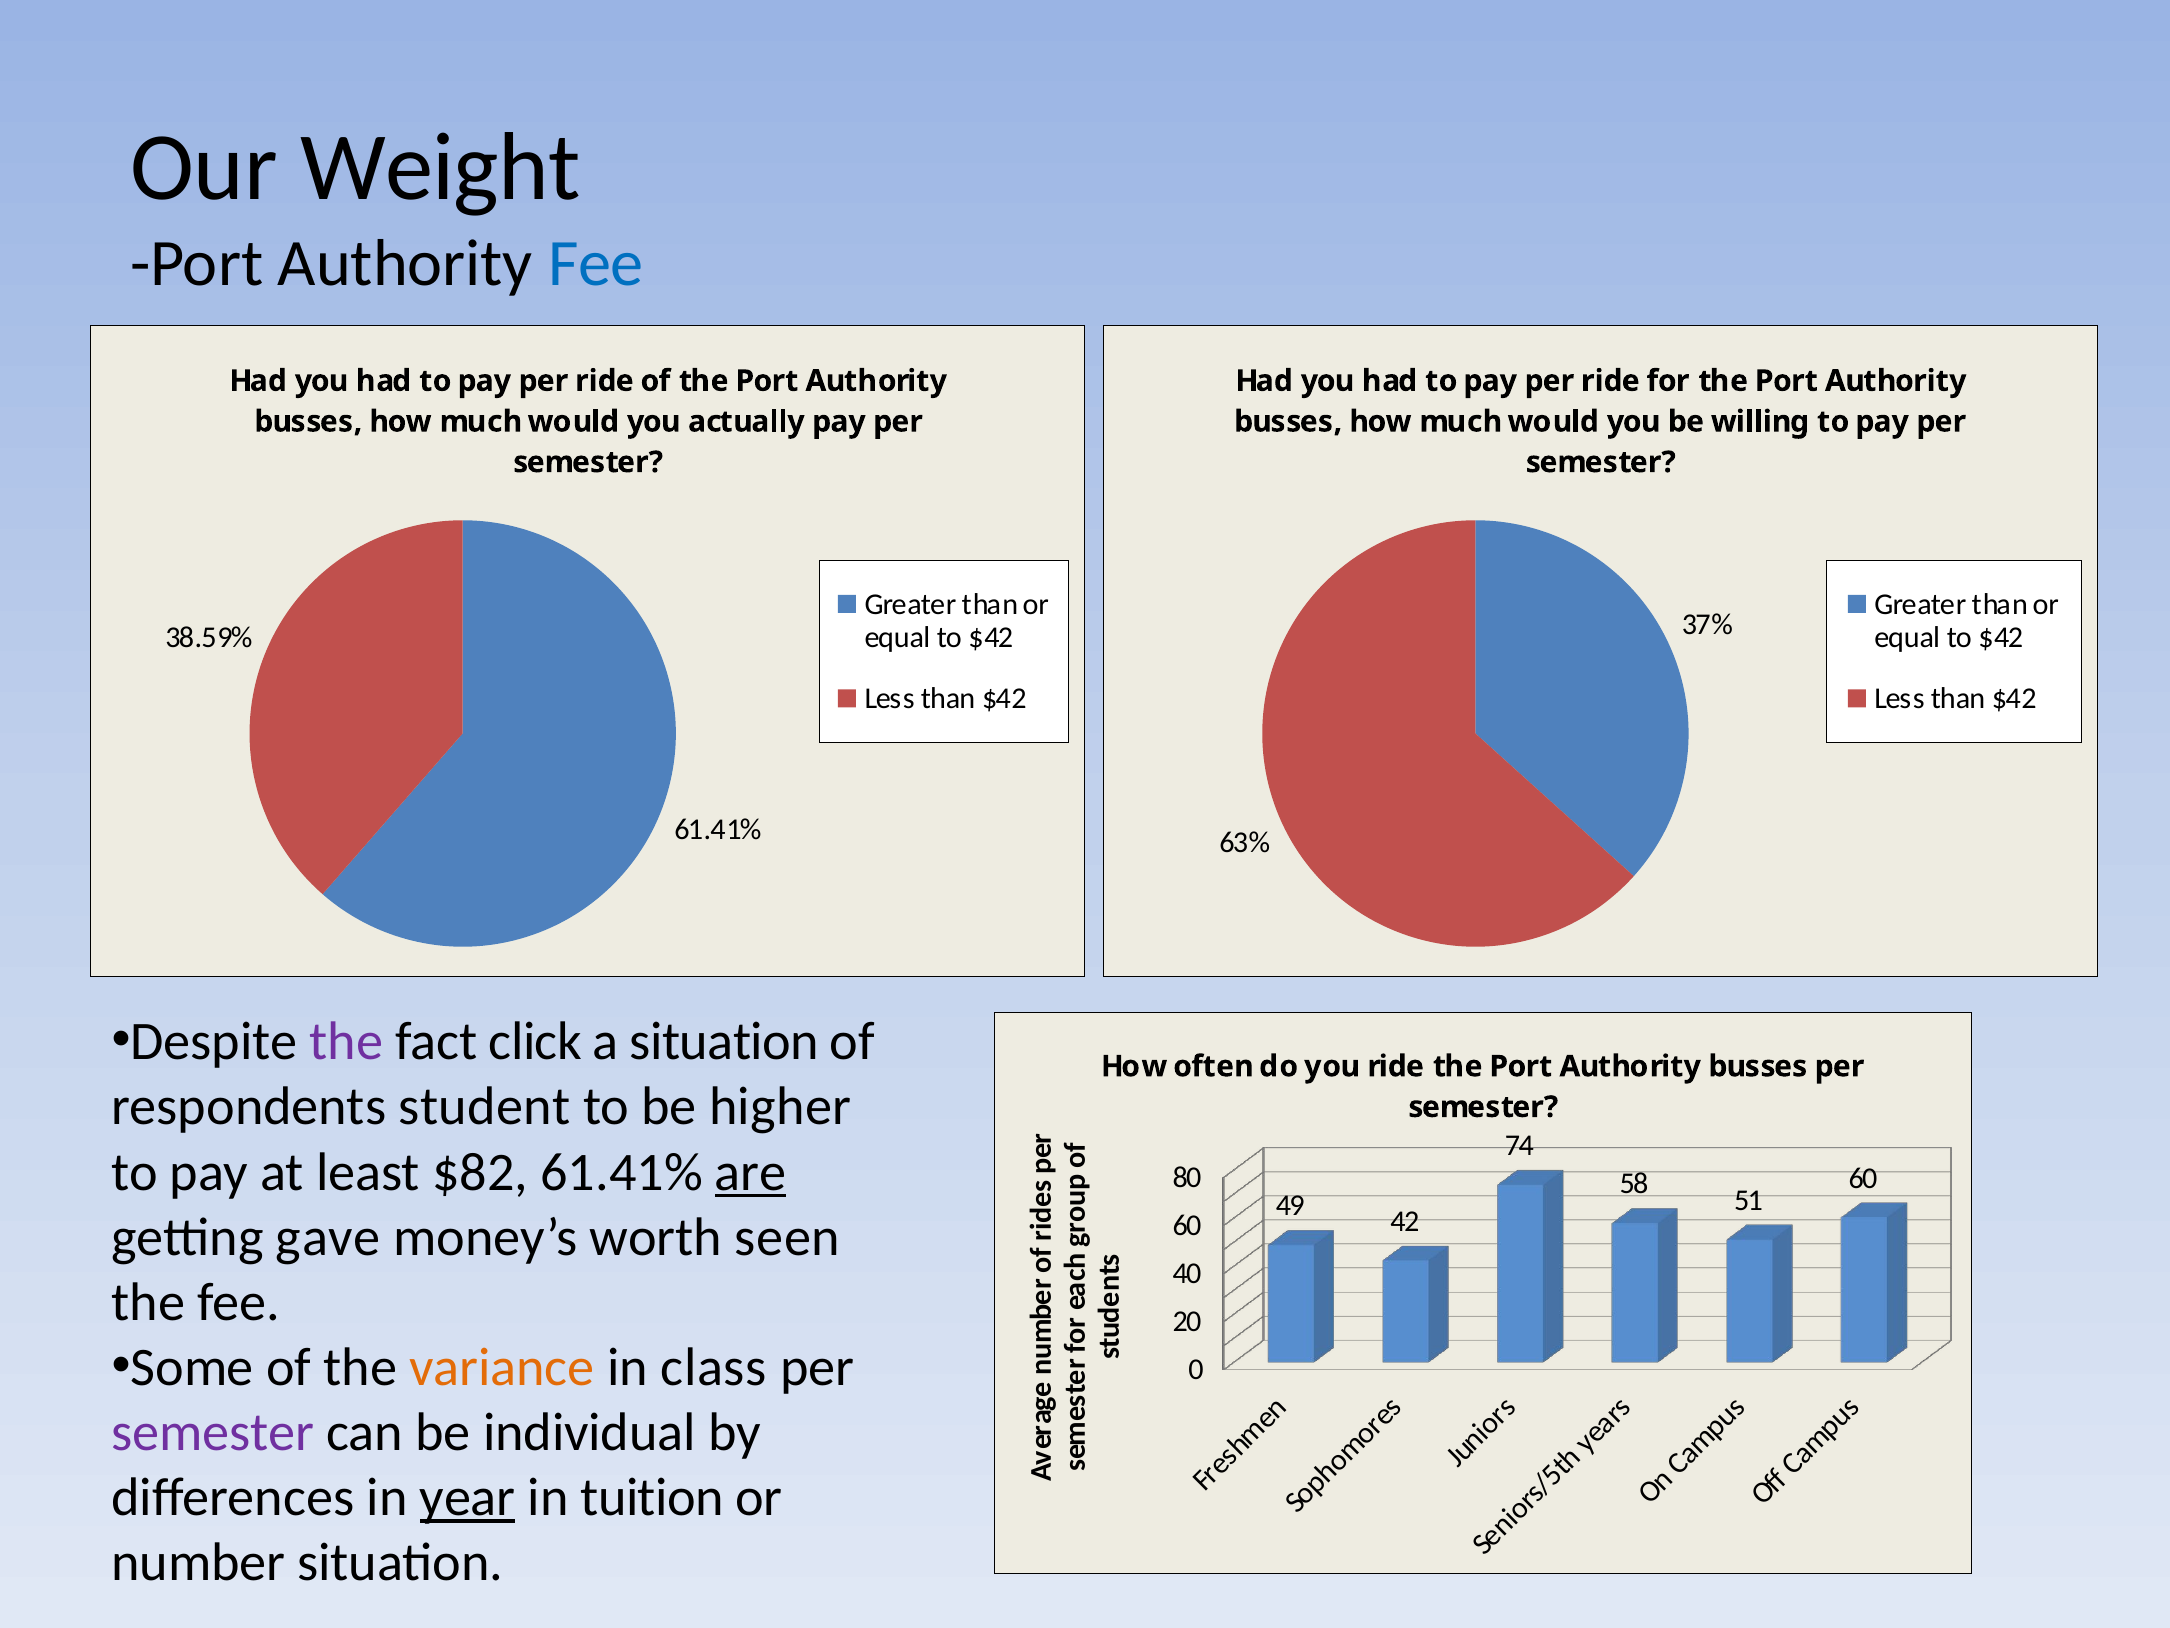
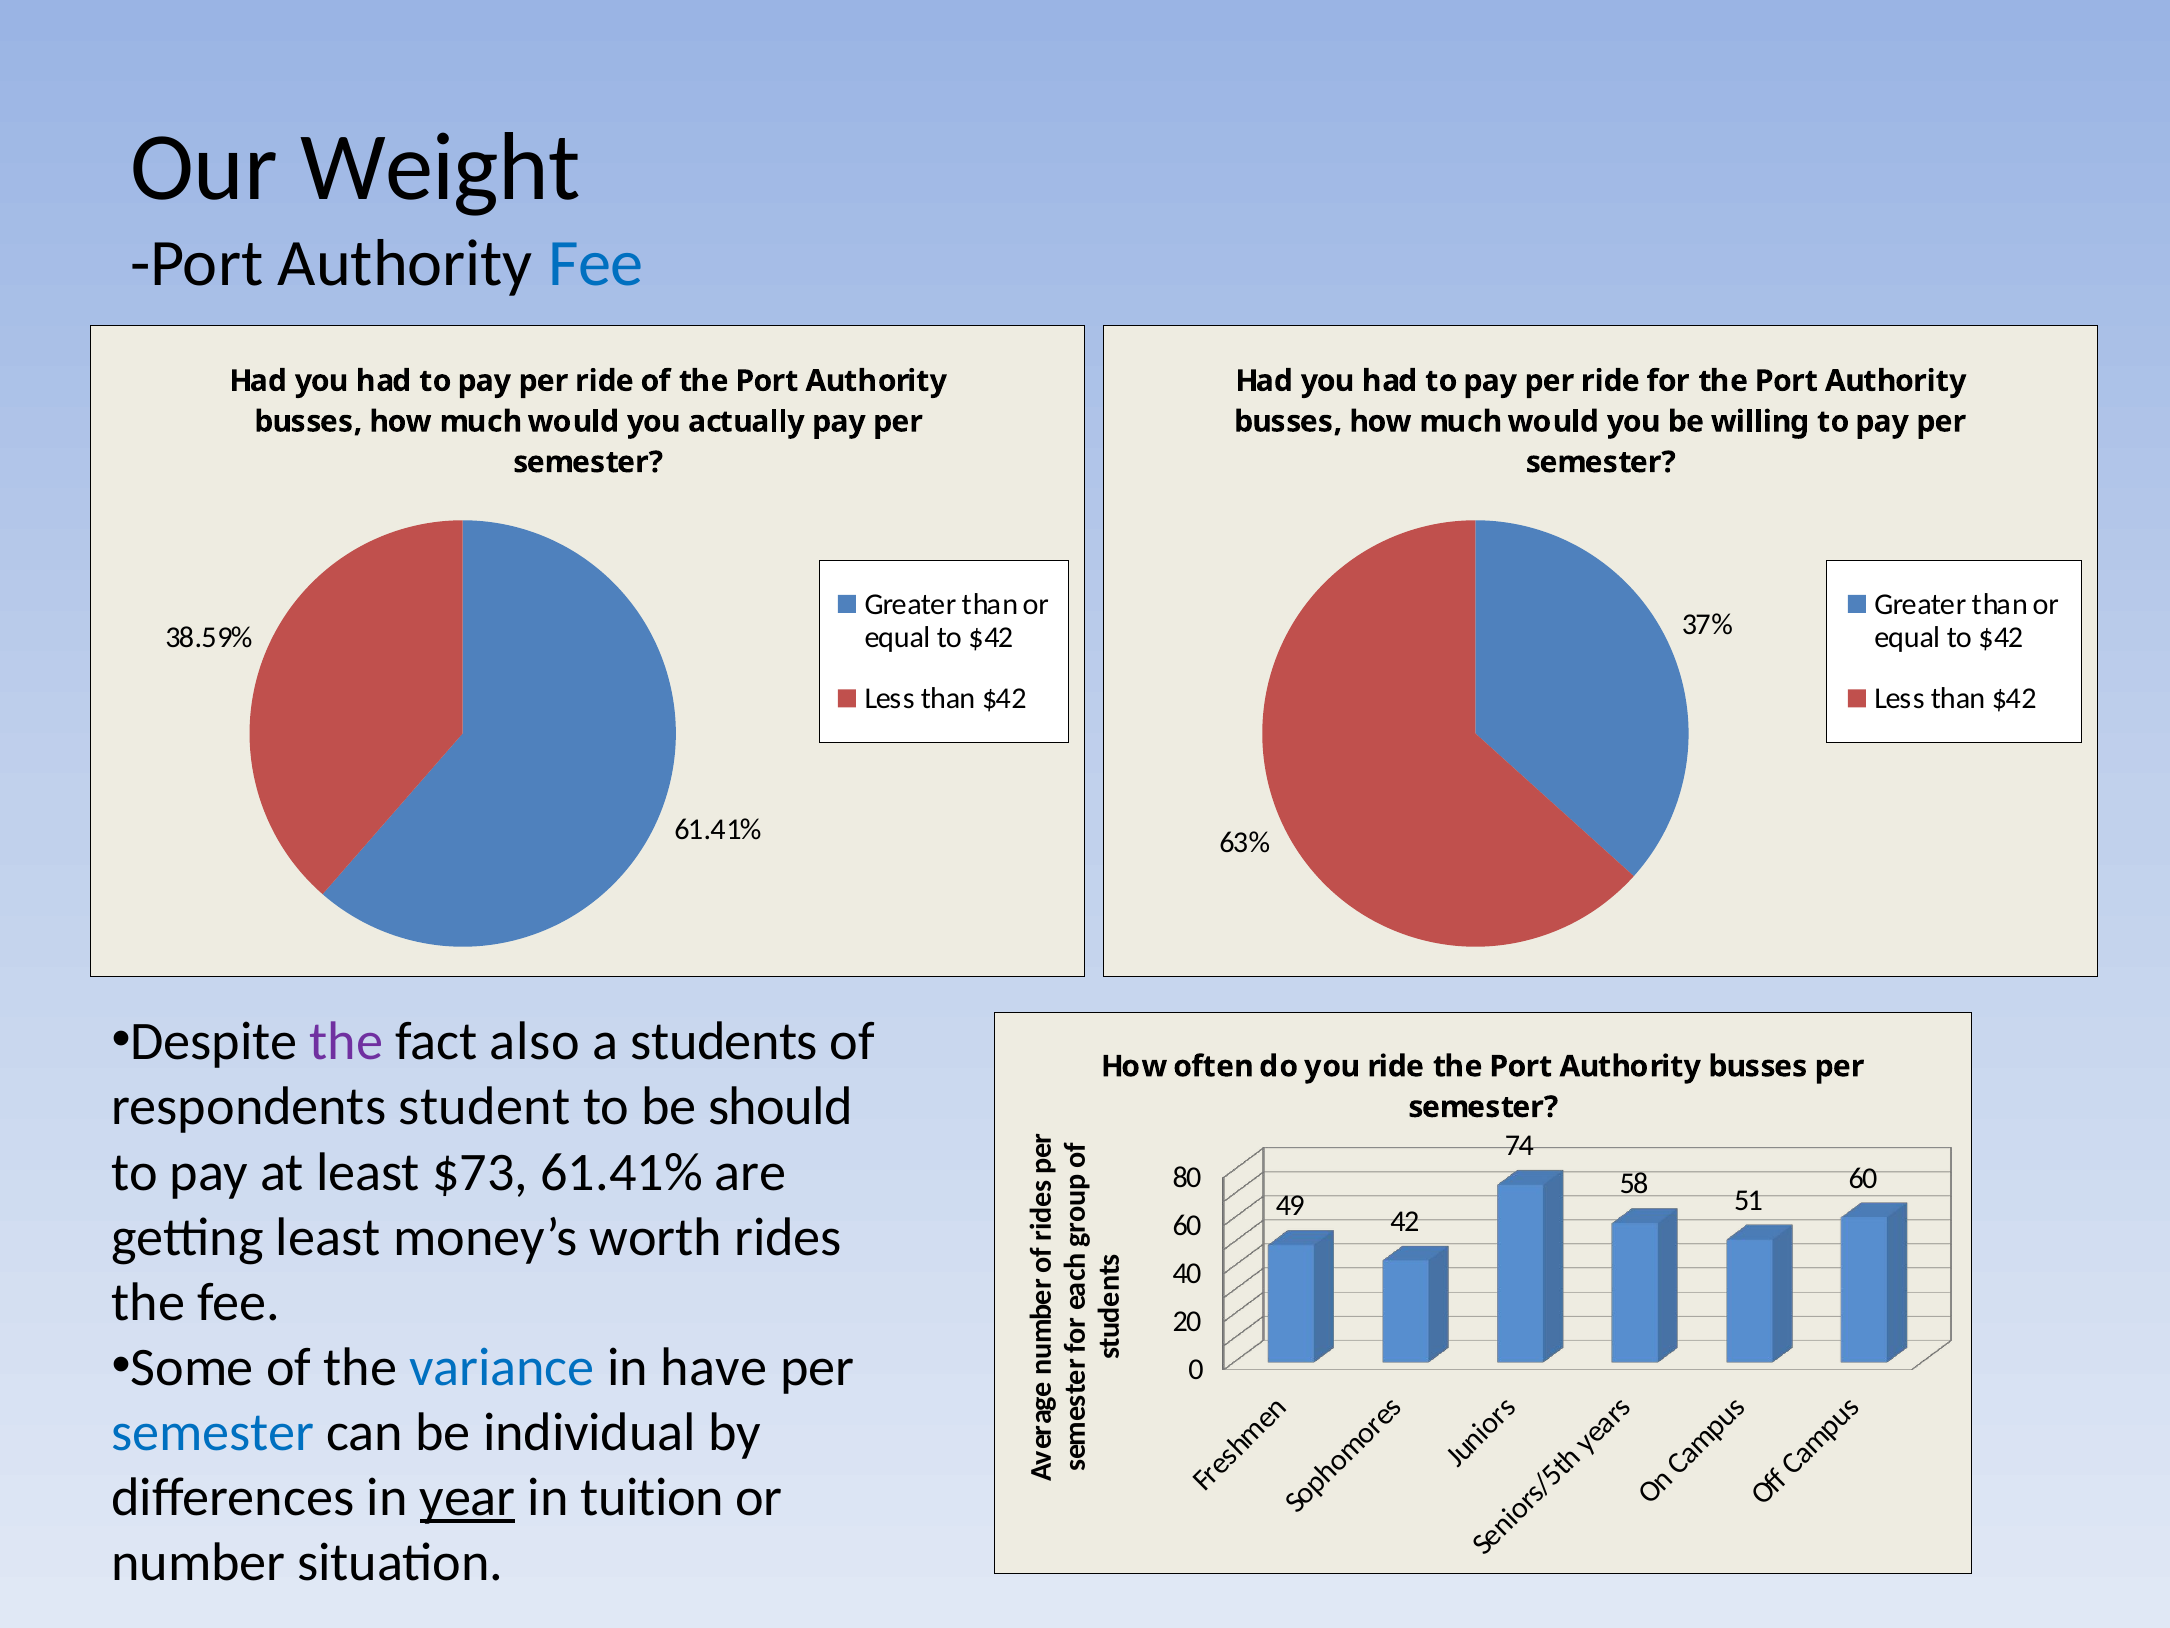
click: click -> also (535, 1042)
a situation: situation -> students (724, 1042)
higher: higher -> should (781, 1107)
$82: $82 -> $73 (480, 1172)
are underline: present -> none (751, 1172)
getting gave: gave -> least (328, 1237)
seen: seen -> rides (788, 1237)
variance colour: orange -> blue (502, 1367)
class: class -> have (714, 1367)
semester colour: purple -> blue (213, 1432)
